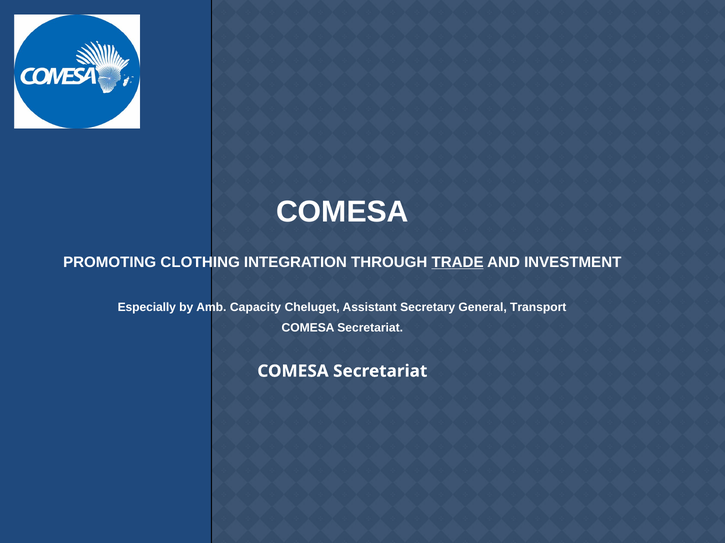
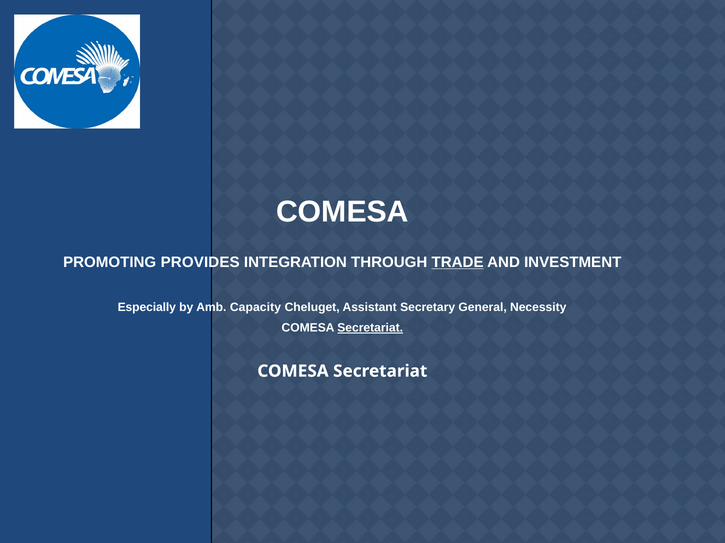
CLOTHING: CLOTHING -> PROVIDES (200, 263)
Transport: Transport -> Necessity (538, 308)
Secretariat underline: none -> present (370, 328)
